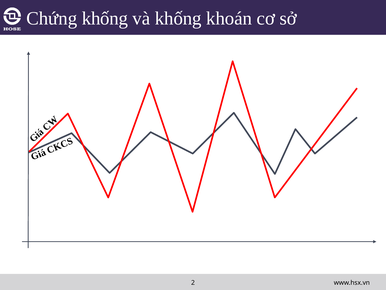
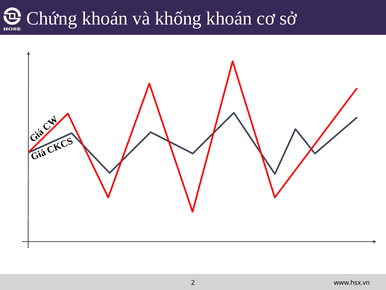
Chứng khống: khống -> khoán (105, 18)
